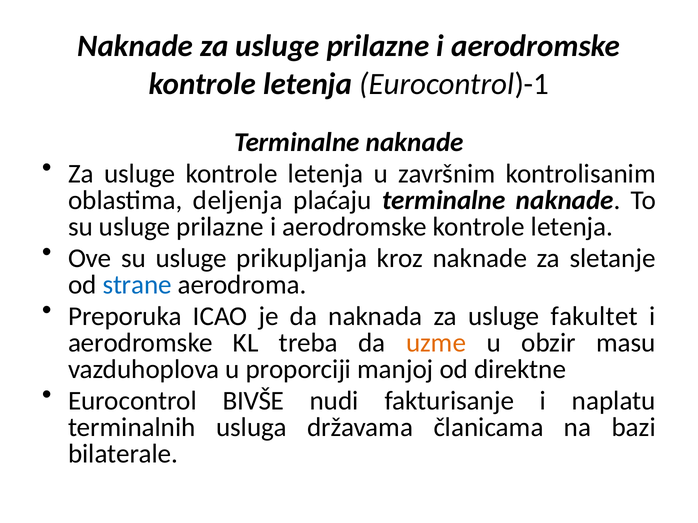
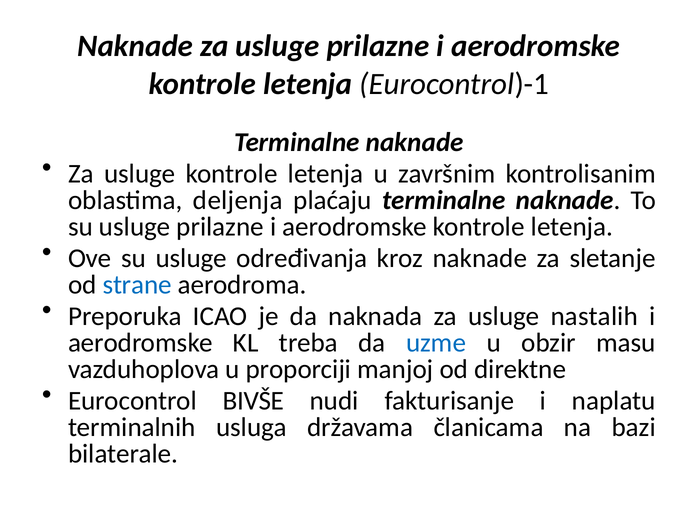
prikupljanja: prikupljanja -> određivanja (302, 259)
fakultet: fakultet -> nastalih (594, 317)
uzme colour: orange -> blue (436, 343)
